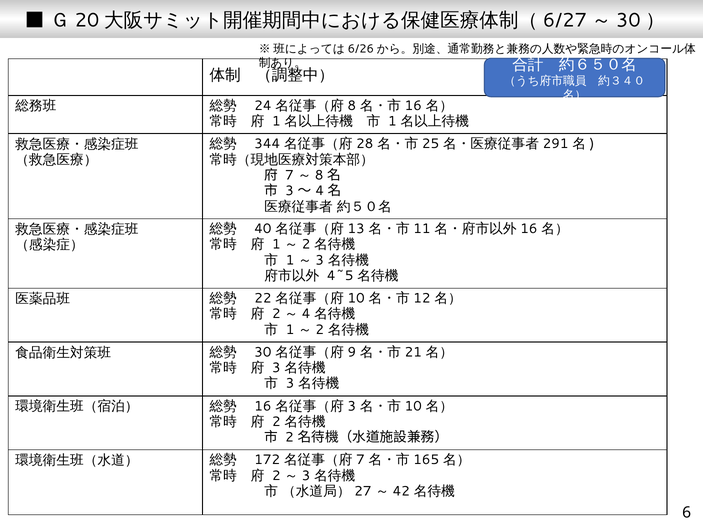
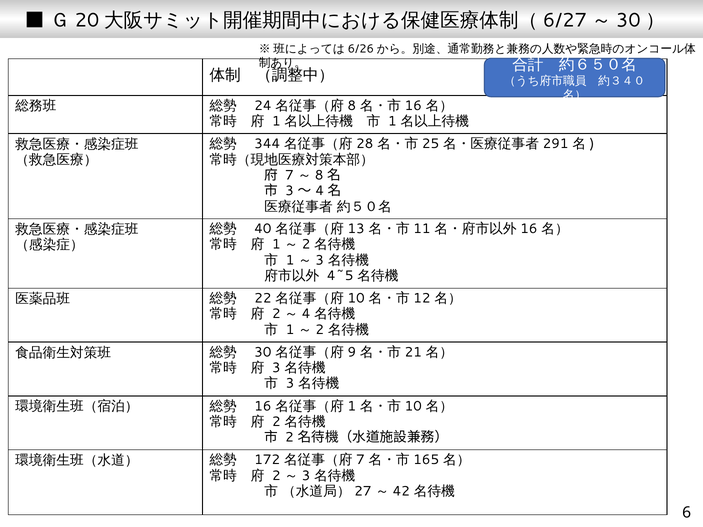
3: 3 -> 1 (352, 406)
